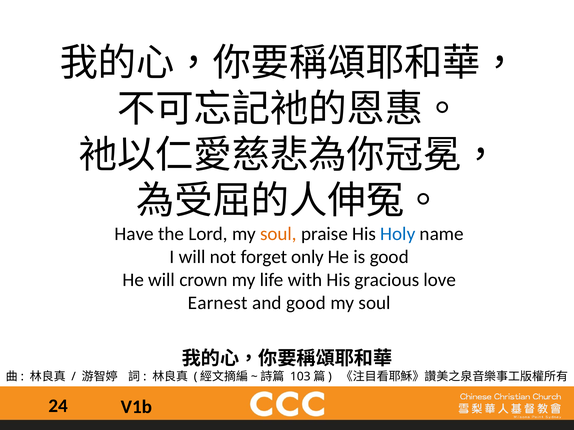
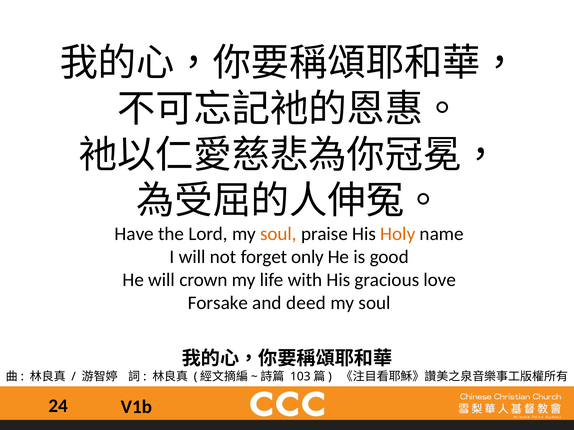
Holy colour: blue -> orange (398, 234)
Earnest: Earnest -> Forsake (218, 303)
and good: good -> deed (306, 303)
